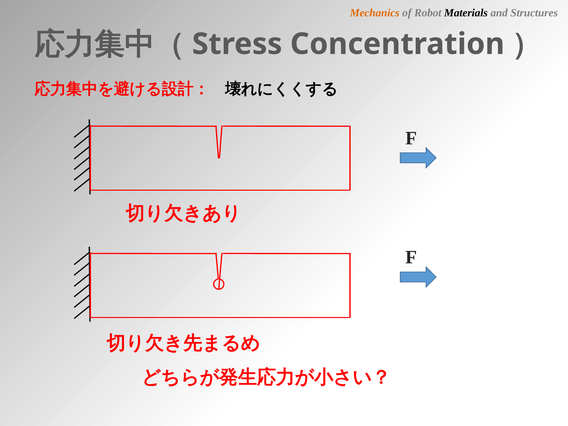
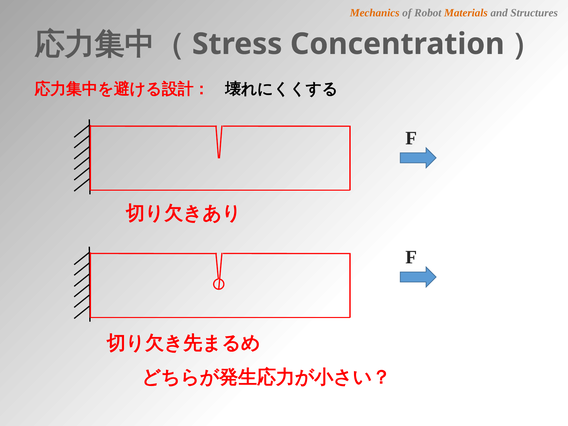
Materials colour: black -> orange (466, 13)
